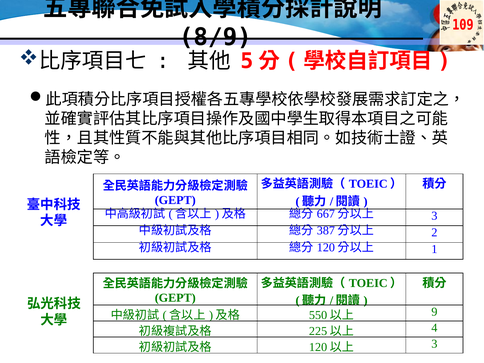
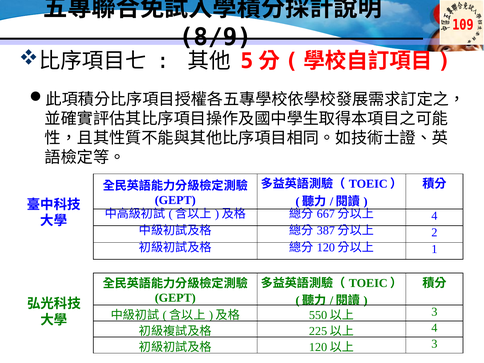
3: 3 -> 4 (434, 216)
9: 9 -> 3 (434, 312)
